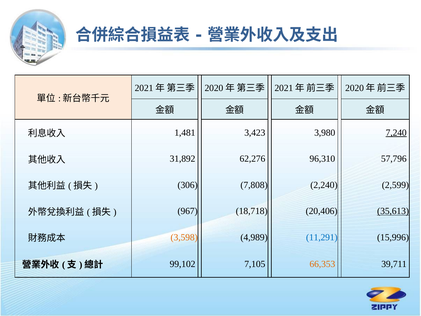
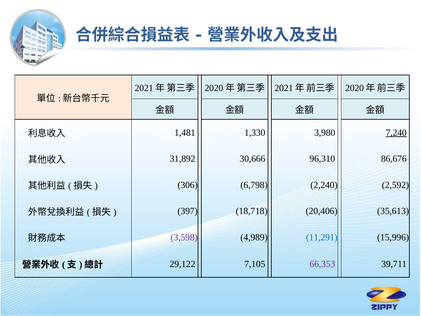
3,423: 3,423 -> 1,330 (255, 133)
62,276: 62,276 -> 30,666 (252, 159)
57,796: 57,796 -> 86,676 (394, 159)
7,808: 7,808 -> 6,798 (254, 185)
2,599: 2,599 -> 2,592 (395, 185)
967: 967 -> 397 (188, 211)
35,613 underline: present -> none (393, 211)
3,598 colour: orange -> purple (184, 237)
99,102: 99,102 -> 29,122 (183, 264)
66,353 colour: orange -> purple (322, 264)
